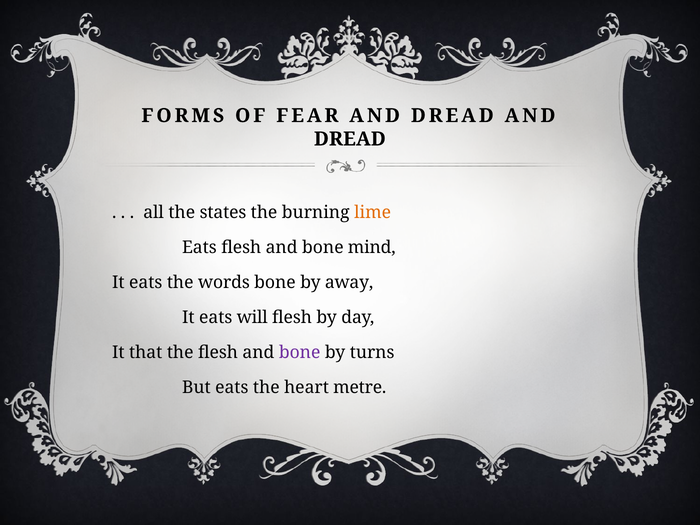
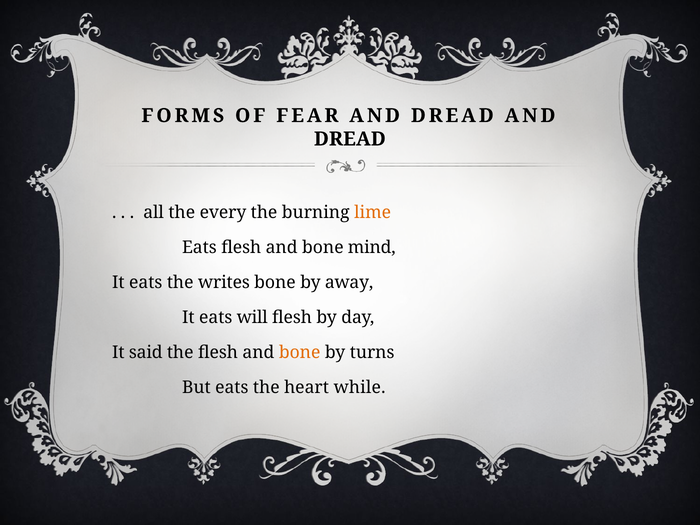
states: states -> every (223, 212)
words: words -> writes (224, 282)
that: that -> said (146, 352)
bone colour: purple -> orange (300, 352)
metre: metre -> while (360, 387)
